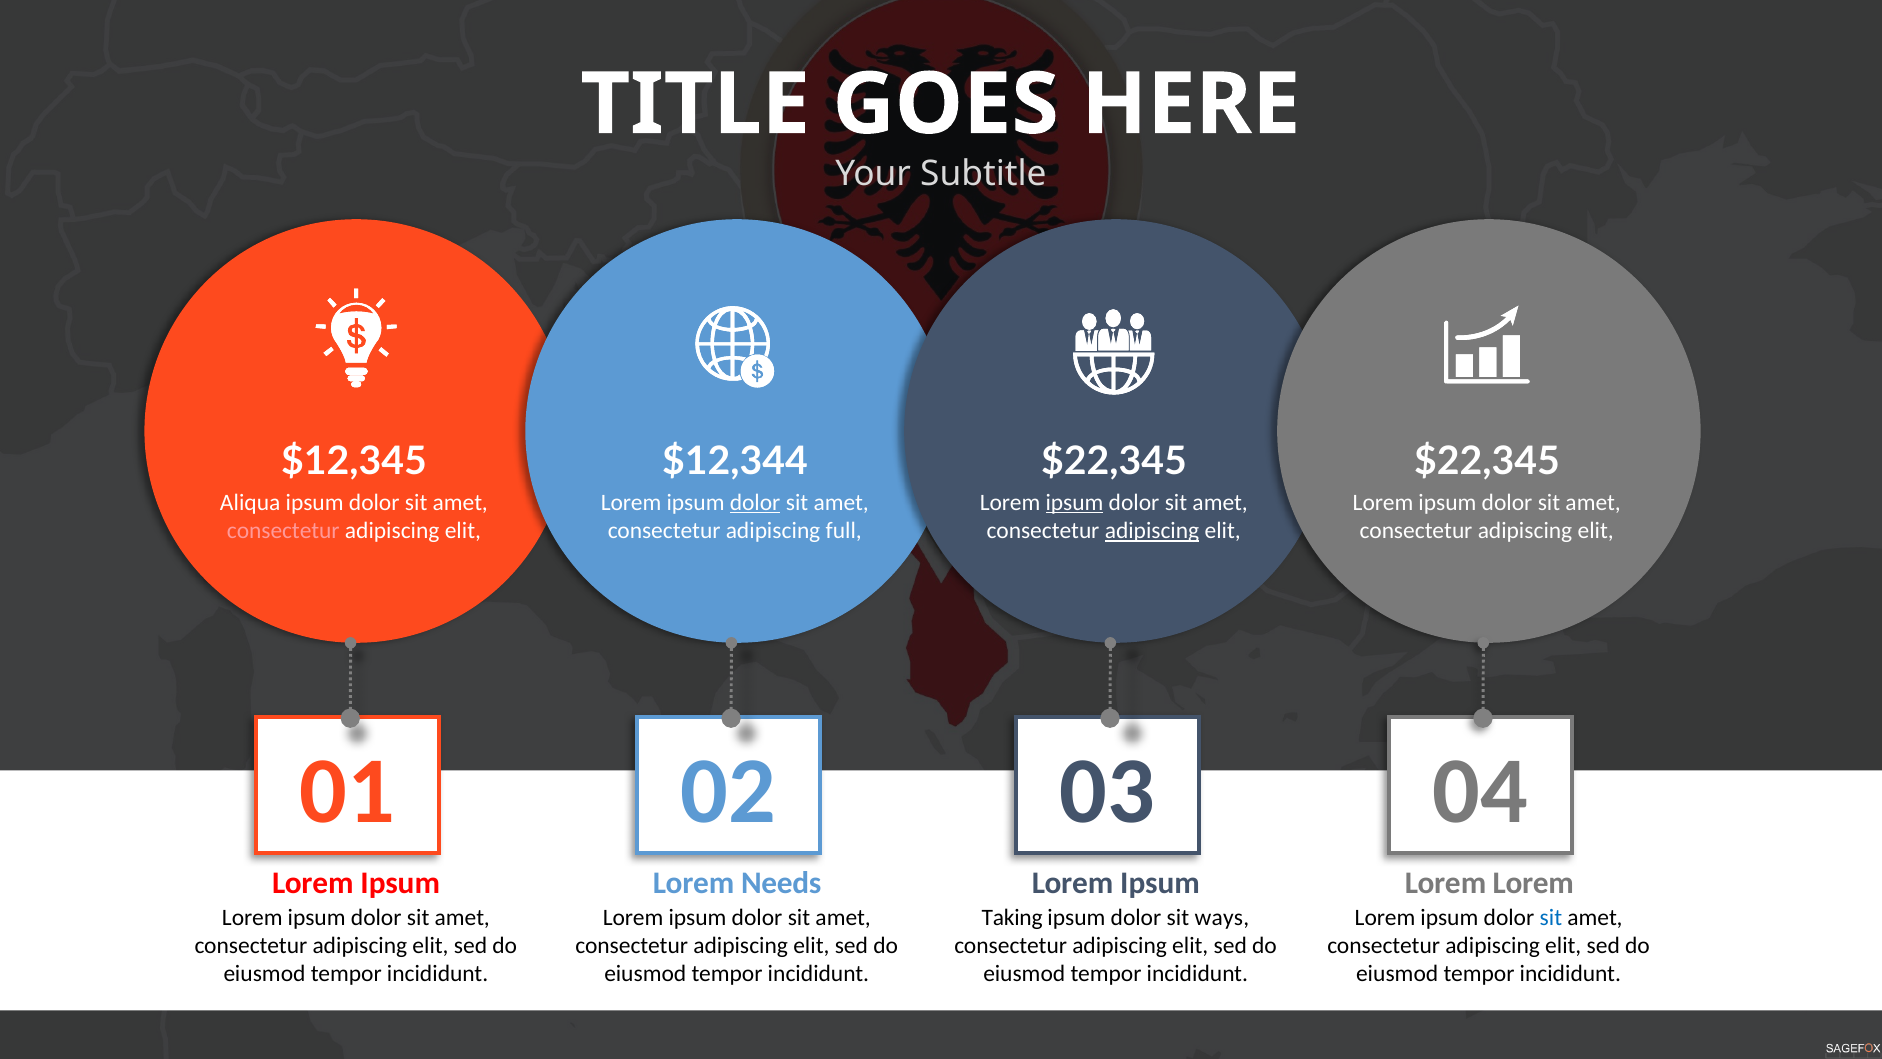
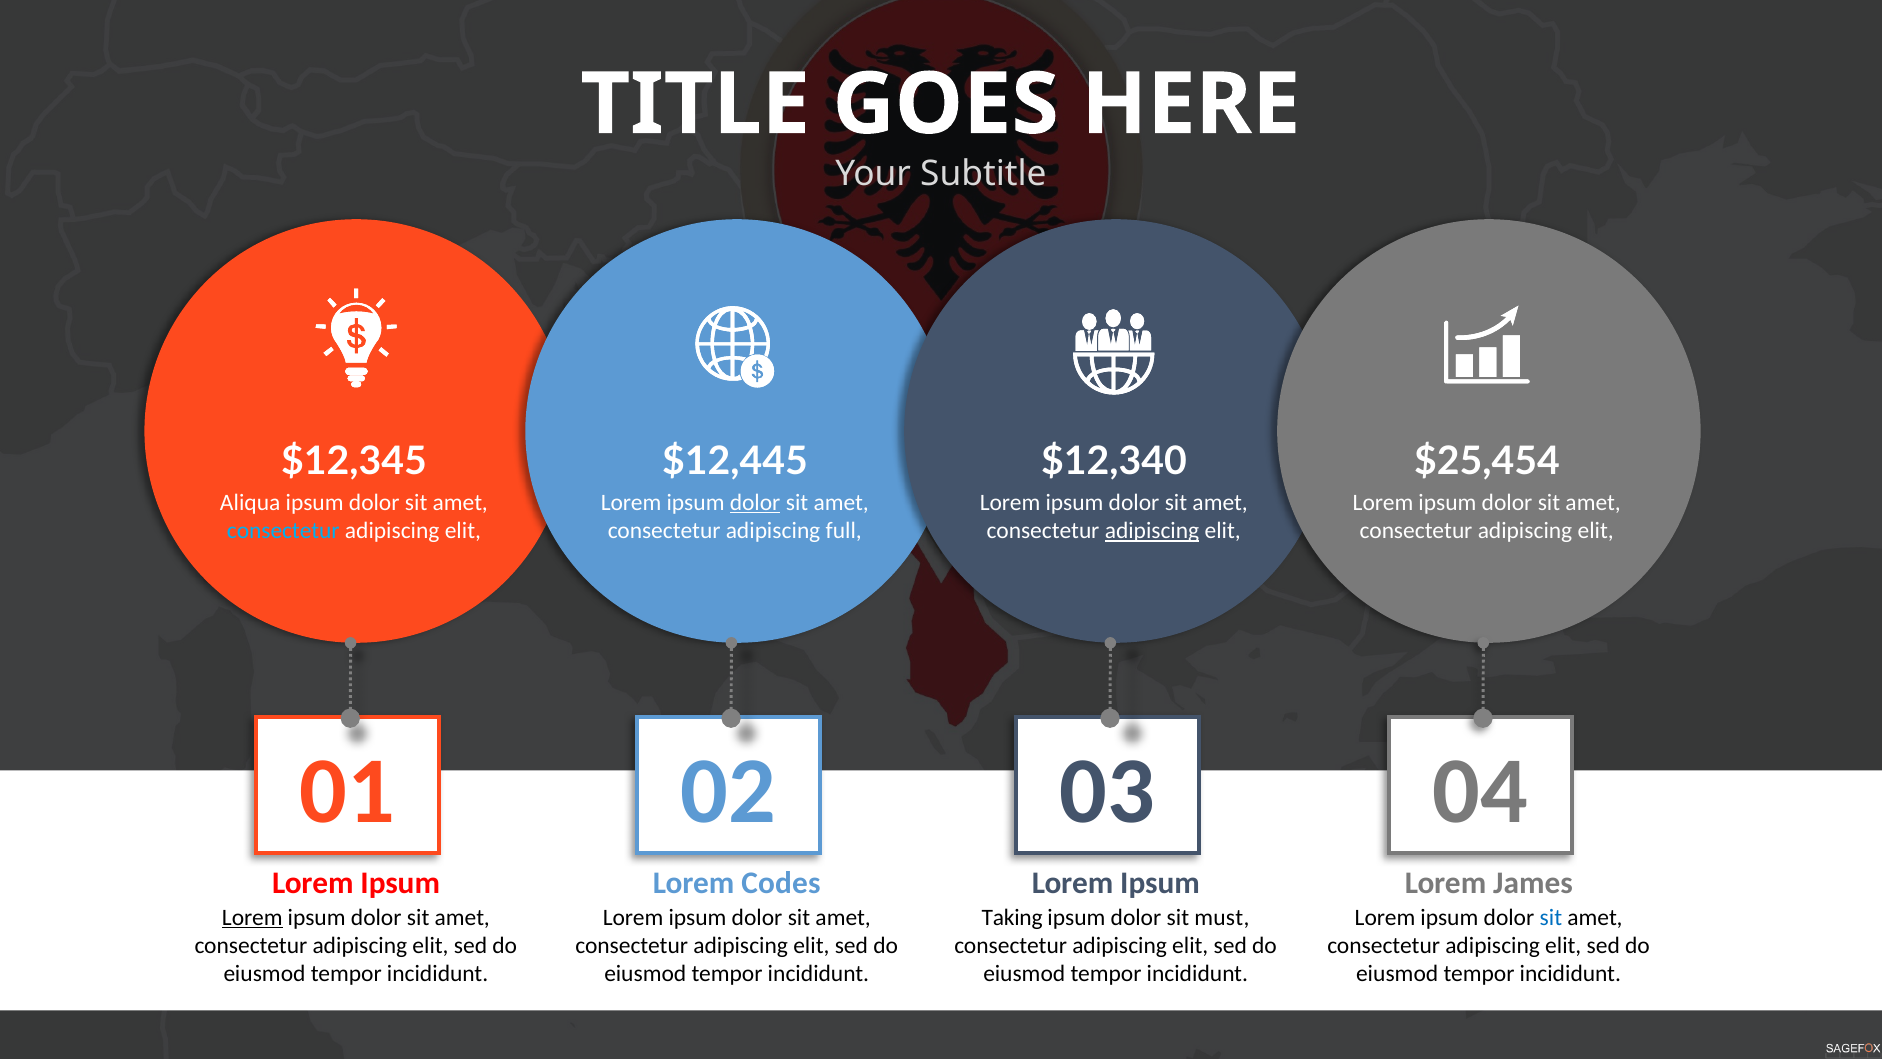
$12,344: $12,344 -> $12,445 (735, 461)
$22,345: $22,345 -> $12,340 (1114, 461)
$22,345: $22,345 -> $25,454 (1487, 461)
ipsum underline: present -> none (1074, 502)
consectetur colour: pink -> light blue (283, 531)
Needs: Needs -> Codes (781, 883)
Lorem: Lorem -> James (1533, 883)
Lorem underline: none -> present (252, 917)
ways: ways -> must (1222, 917)
